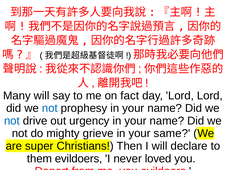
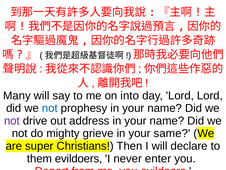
fact: fact -> into (130, 95)
not colour: blue -> purple (12, 120)
urgency: urgency -> address (89, 120)
loved: loved -> enter (158, 158)
